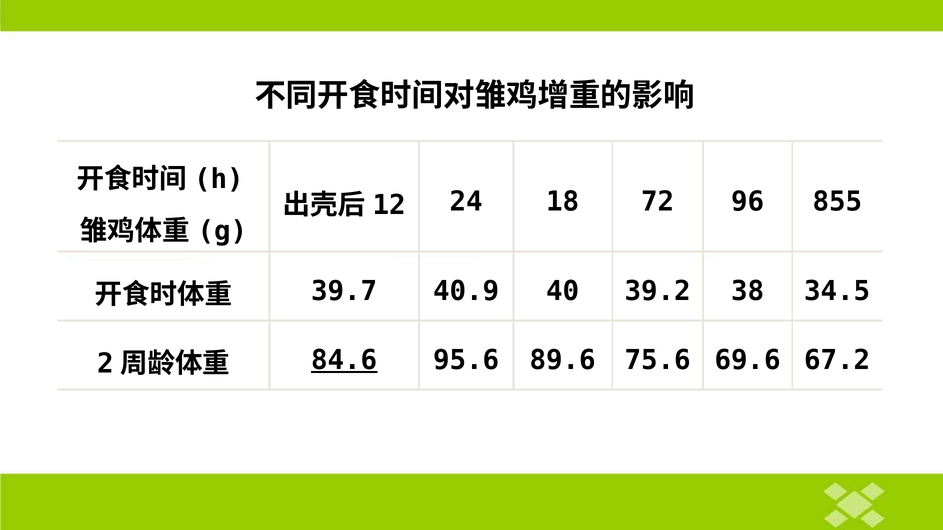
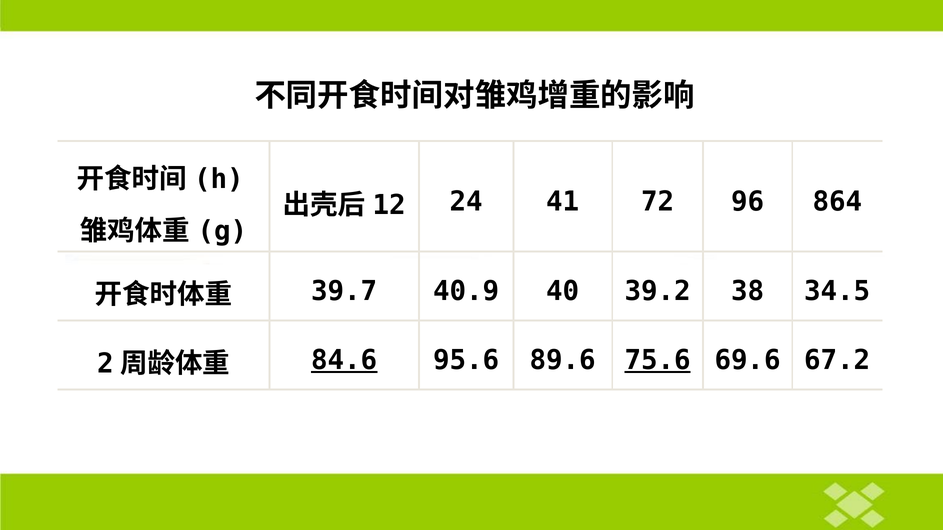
18: 18 -> 41 (563, 202)
855: 855 -> 864 (837, 202)
75.6 underline: none -> present (658, 360)
